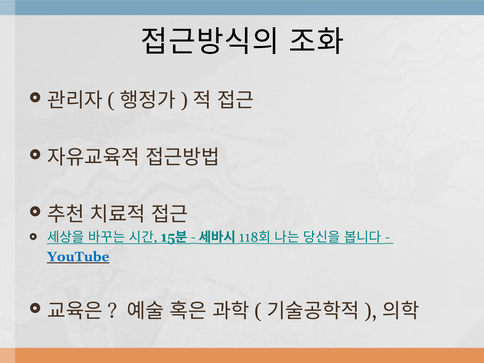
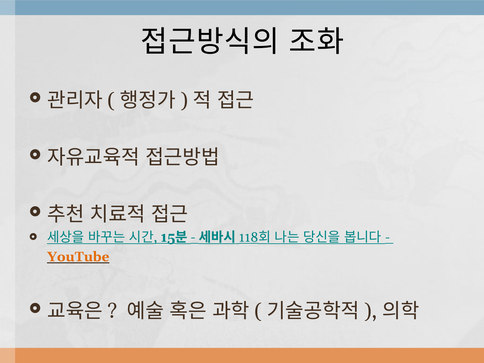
YouTube colour: blue -> orange (78, 257)
